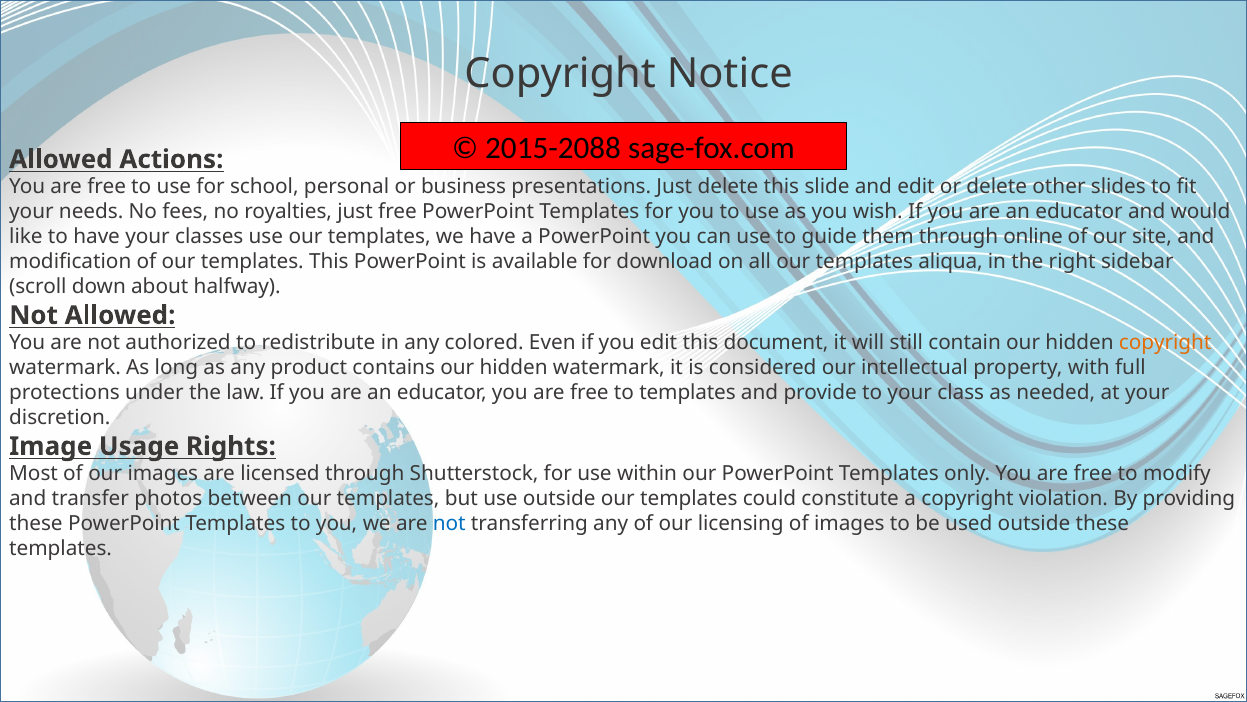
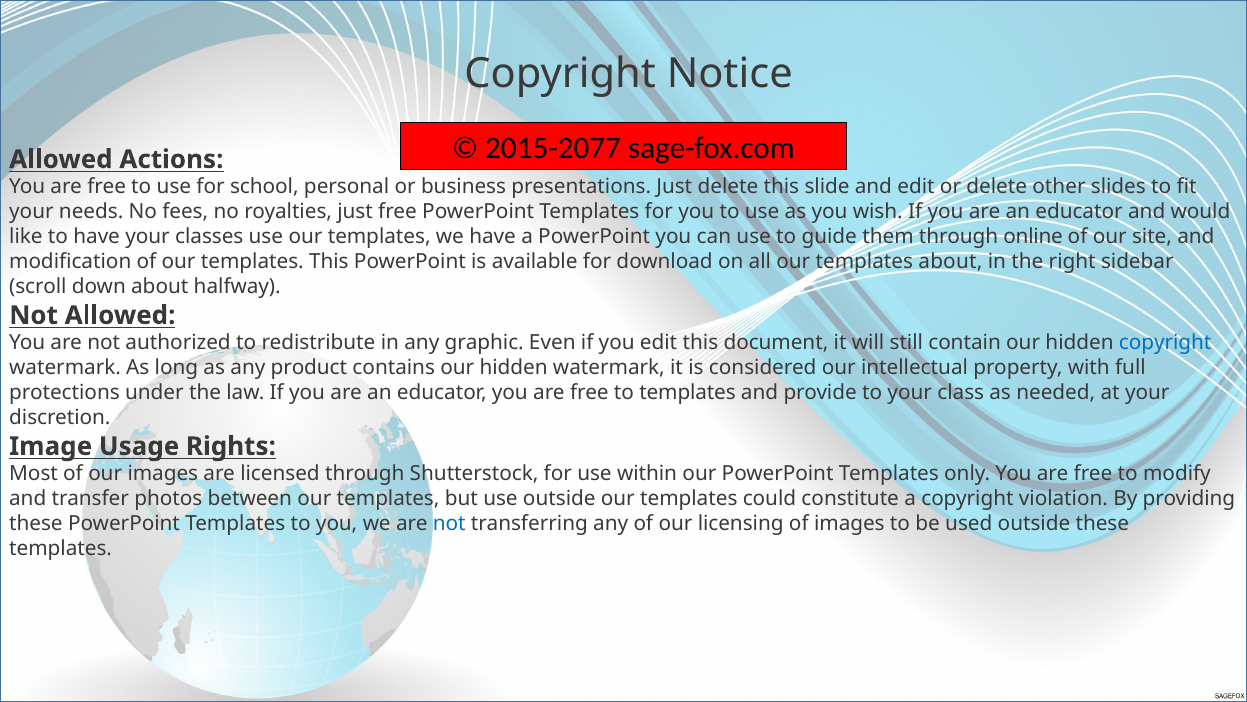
2015-2088: 2015-2088 -> 2015-2077 (553, 148)
templates aliqua: aliqua -> about (950, 262)
colored: colored -> graphic (484, 343)
copyright colour: orange -> blue (1165, 343)
